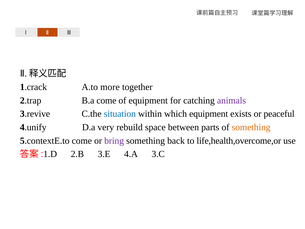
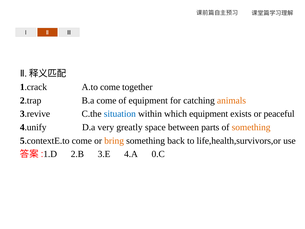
A.to more: more -> come (110, 87)
animals colour: purple -> orange (231, 100)
rebuild: rebuild -> greatly (130, 127)
bring colour: purple -> orange (114, 141)
life,health,overcome,or: life,health,overcome,or -> life,health,survivors,or (239, 141)
3.C: 3.C -> 0.C (158, 154)
